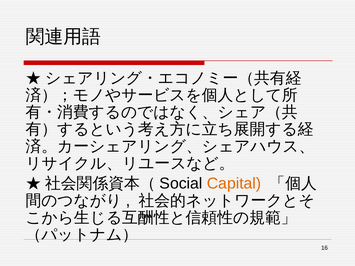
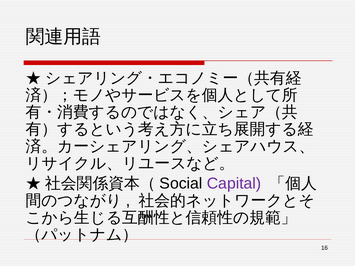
Capital colour: orange -> purple (234, 184)
